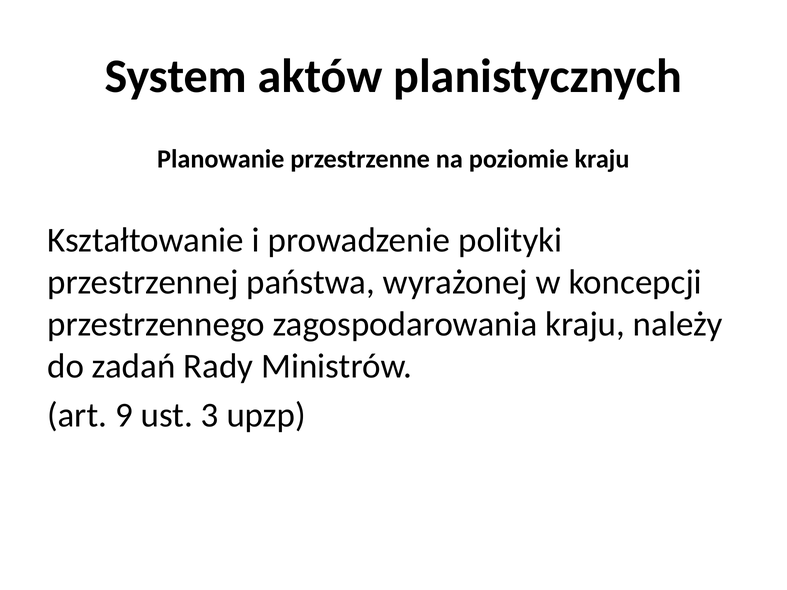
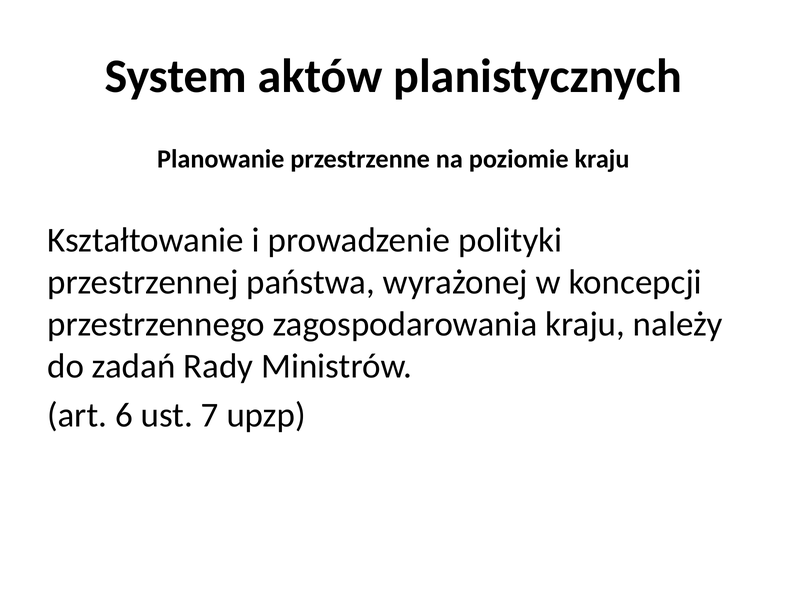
9: 9 -> 6 (124, 415)
3: 3 -> 7 (210, 415)
